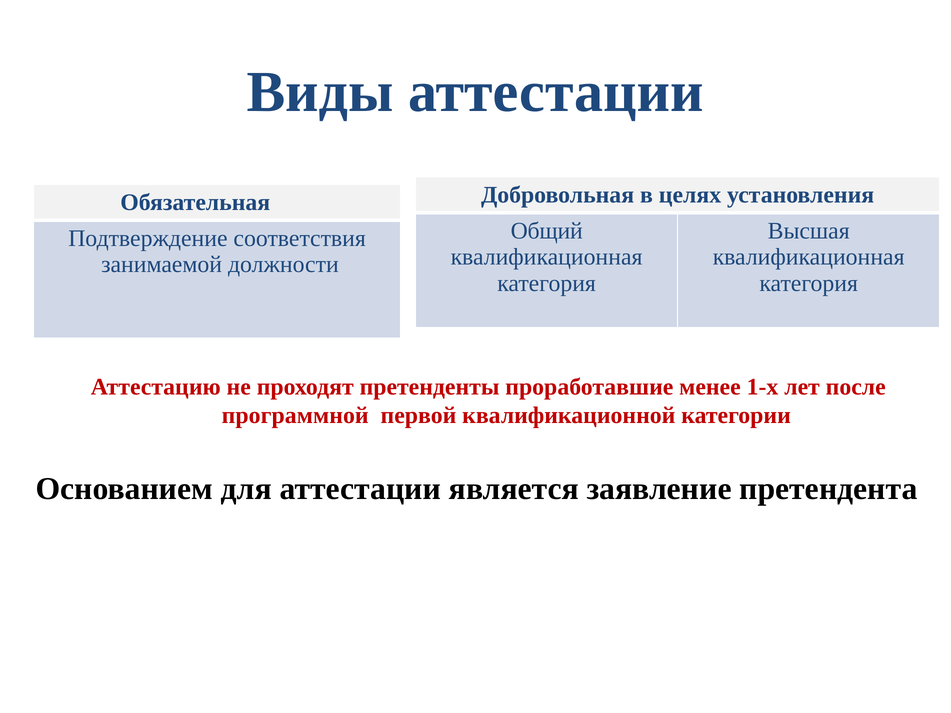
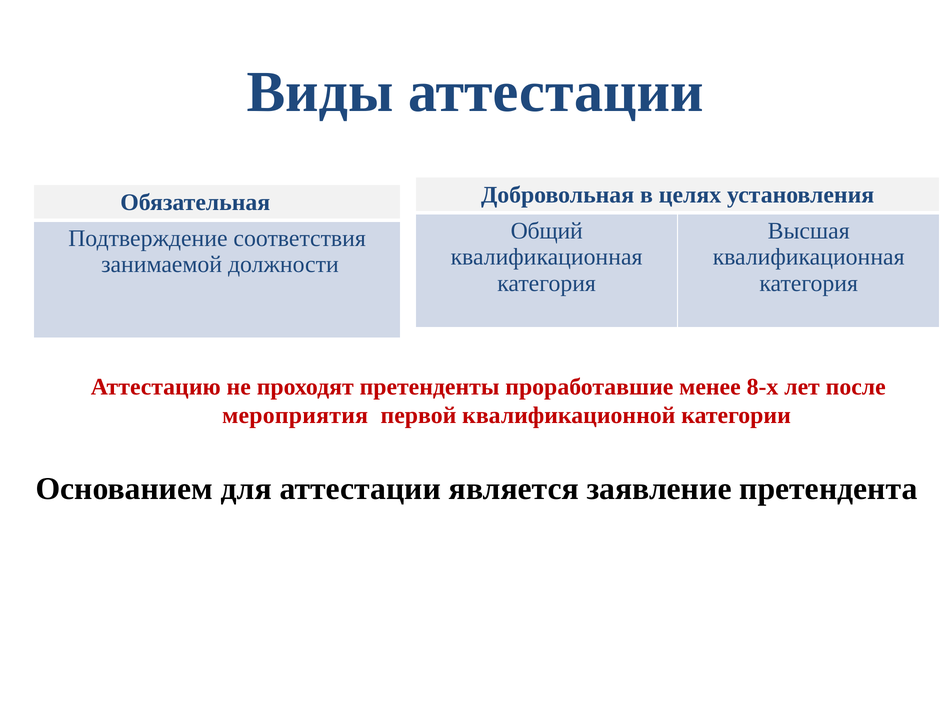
1-х: 1-х -> 8-х (762, 387)
программной: программной -> мероприятия (295, 415)
